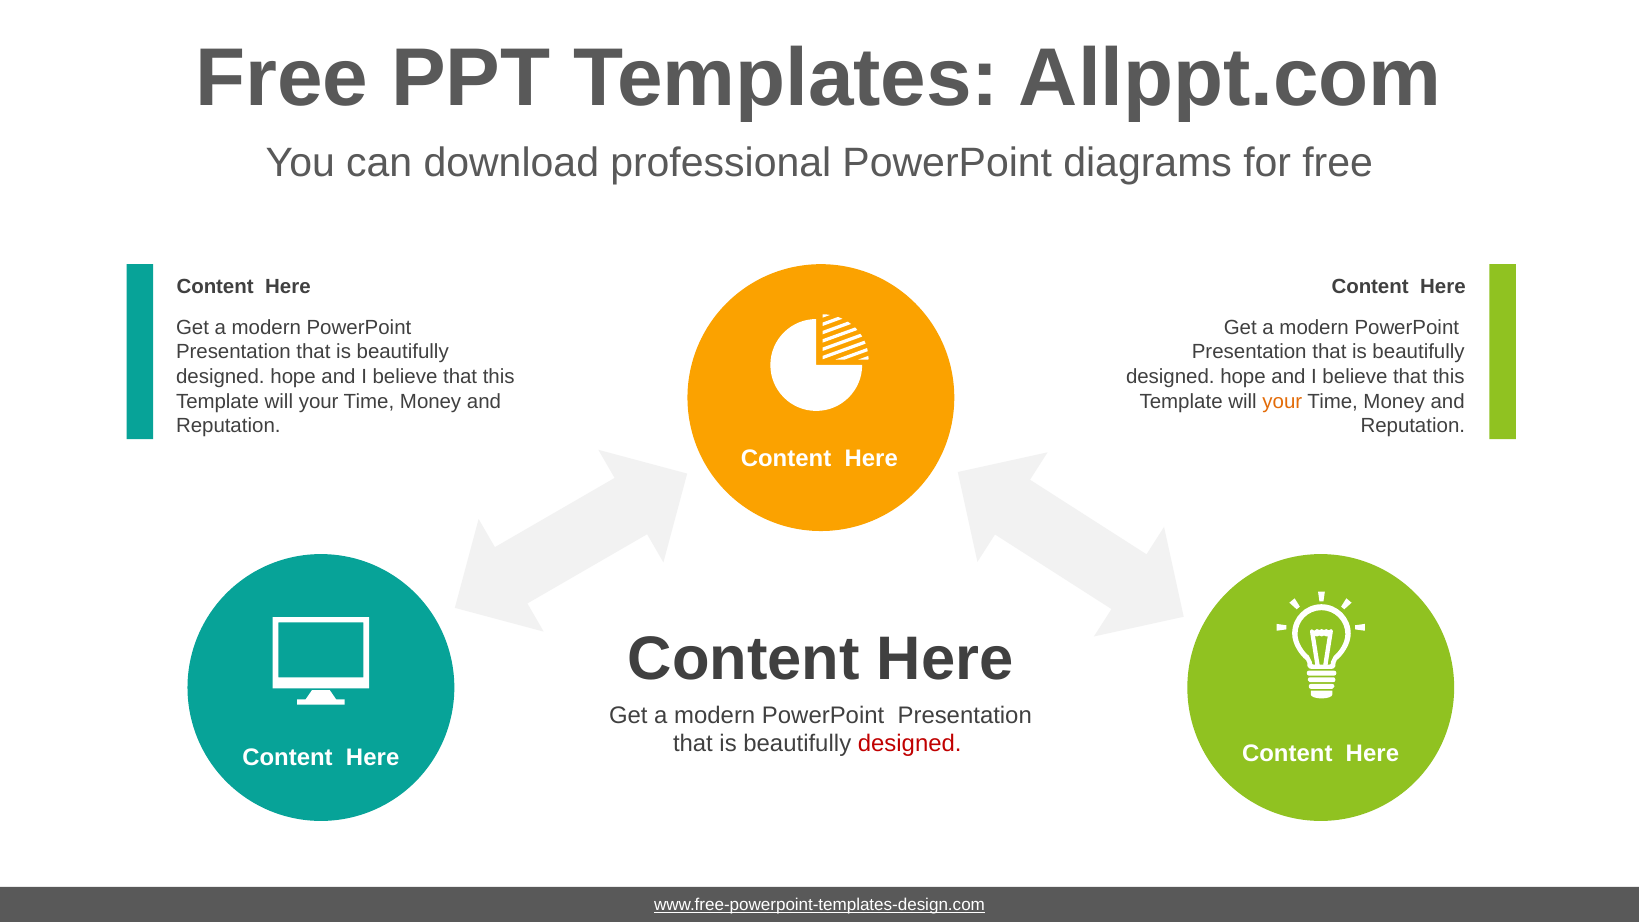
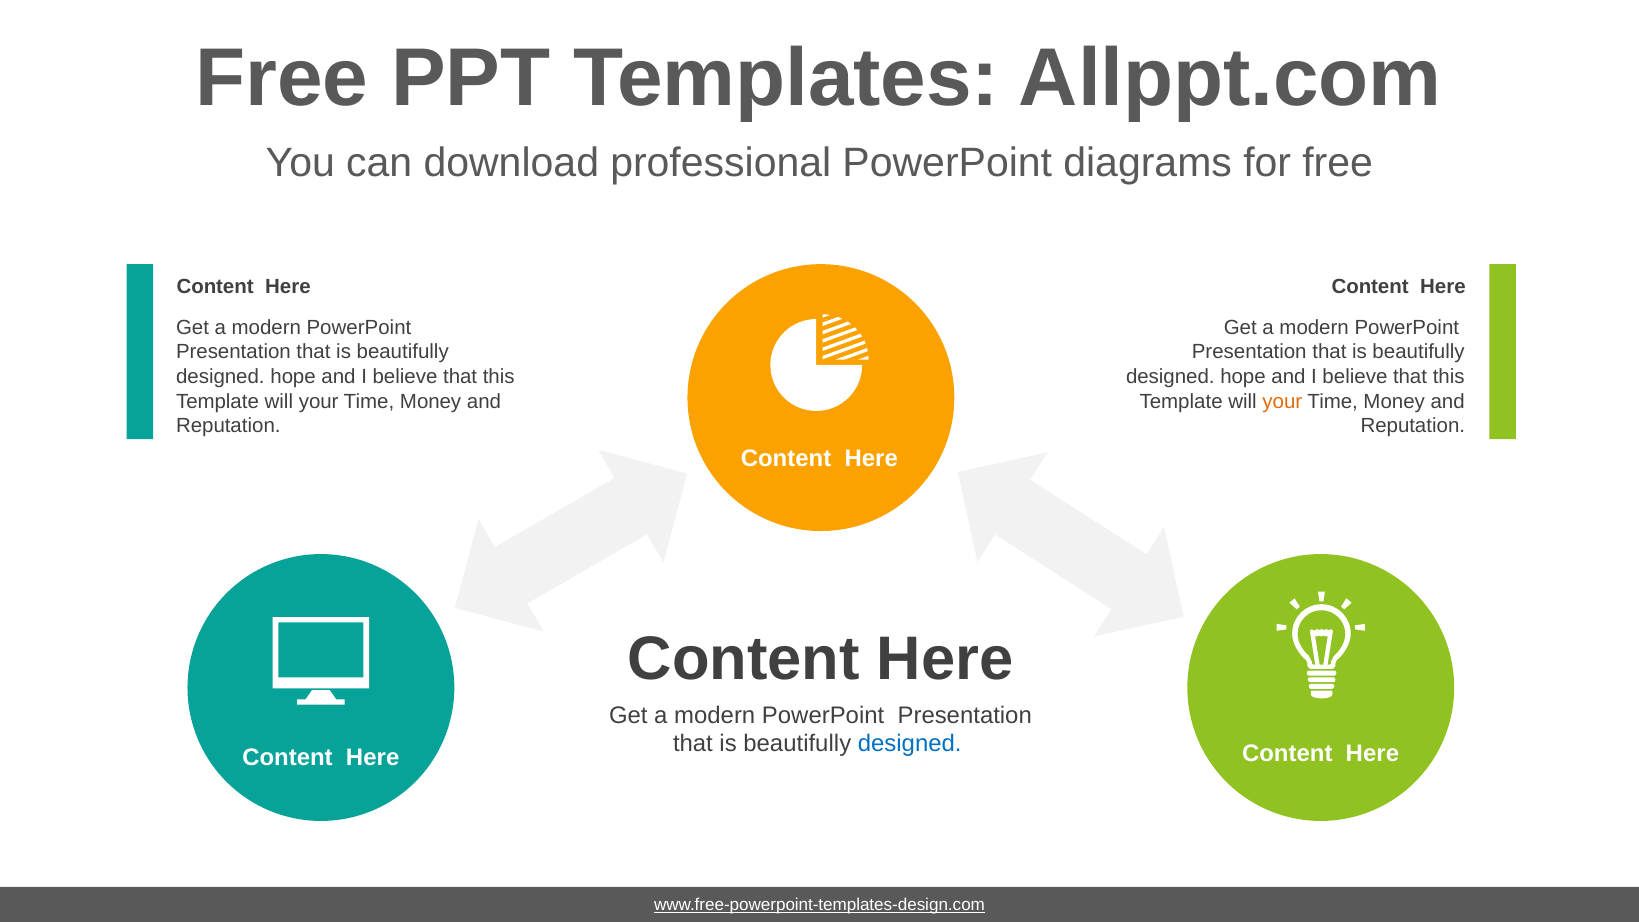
designed colour: red -> blue (910, 744)
